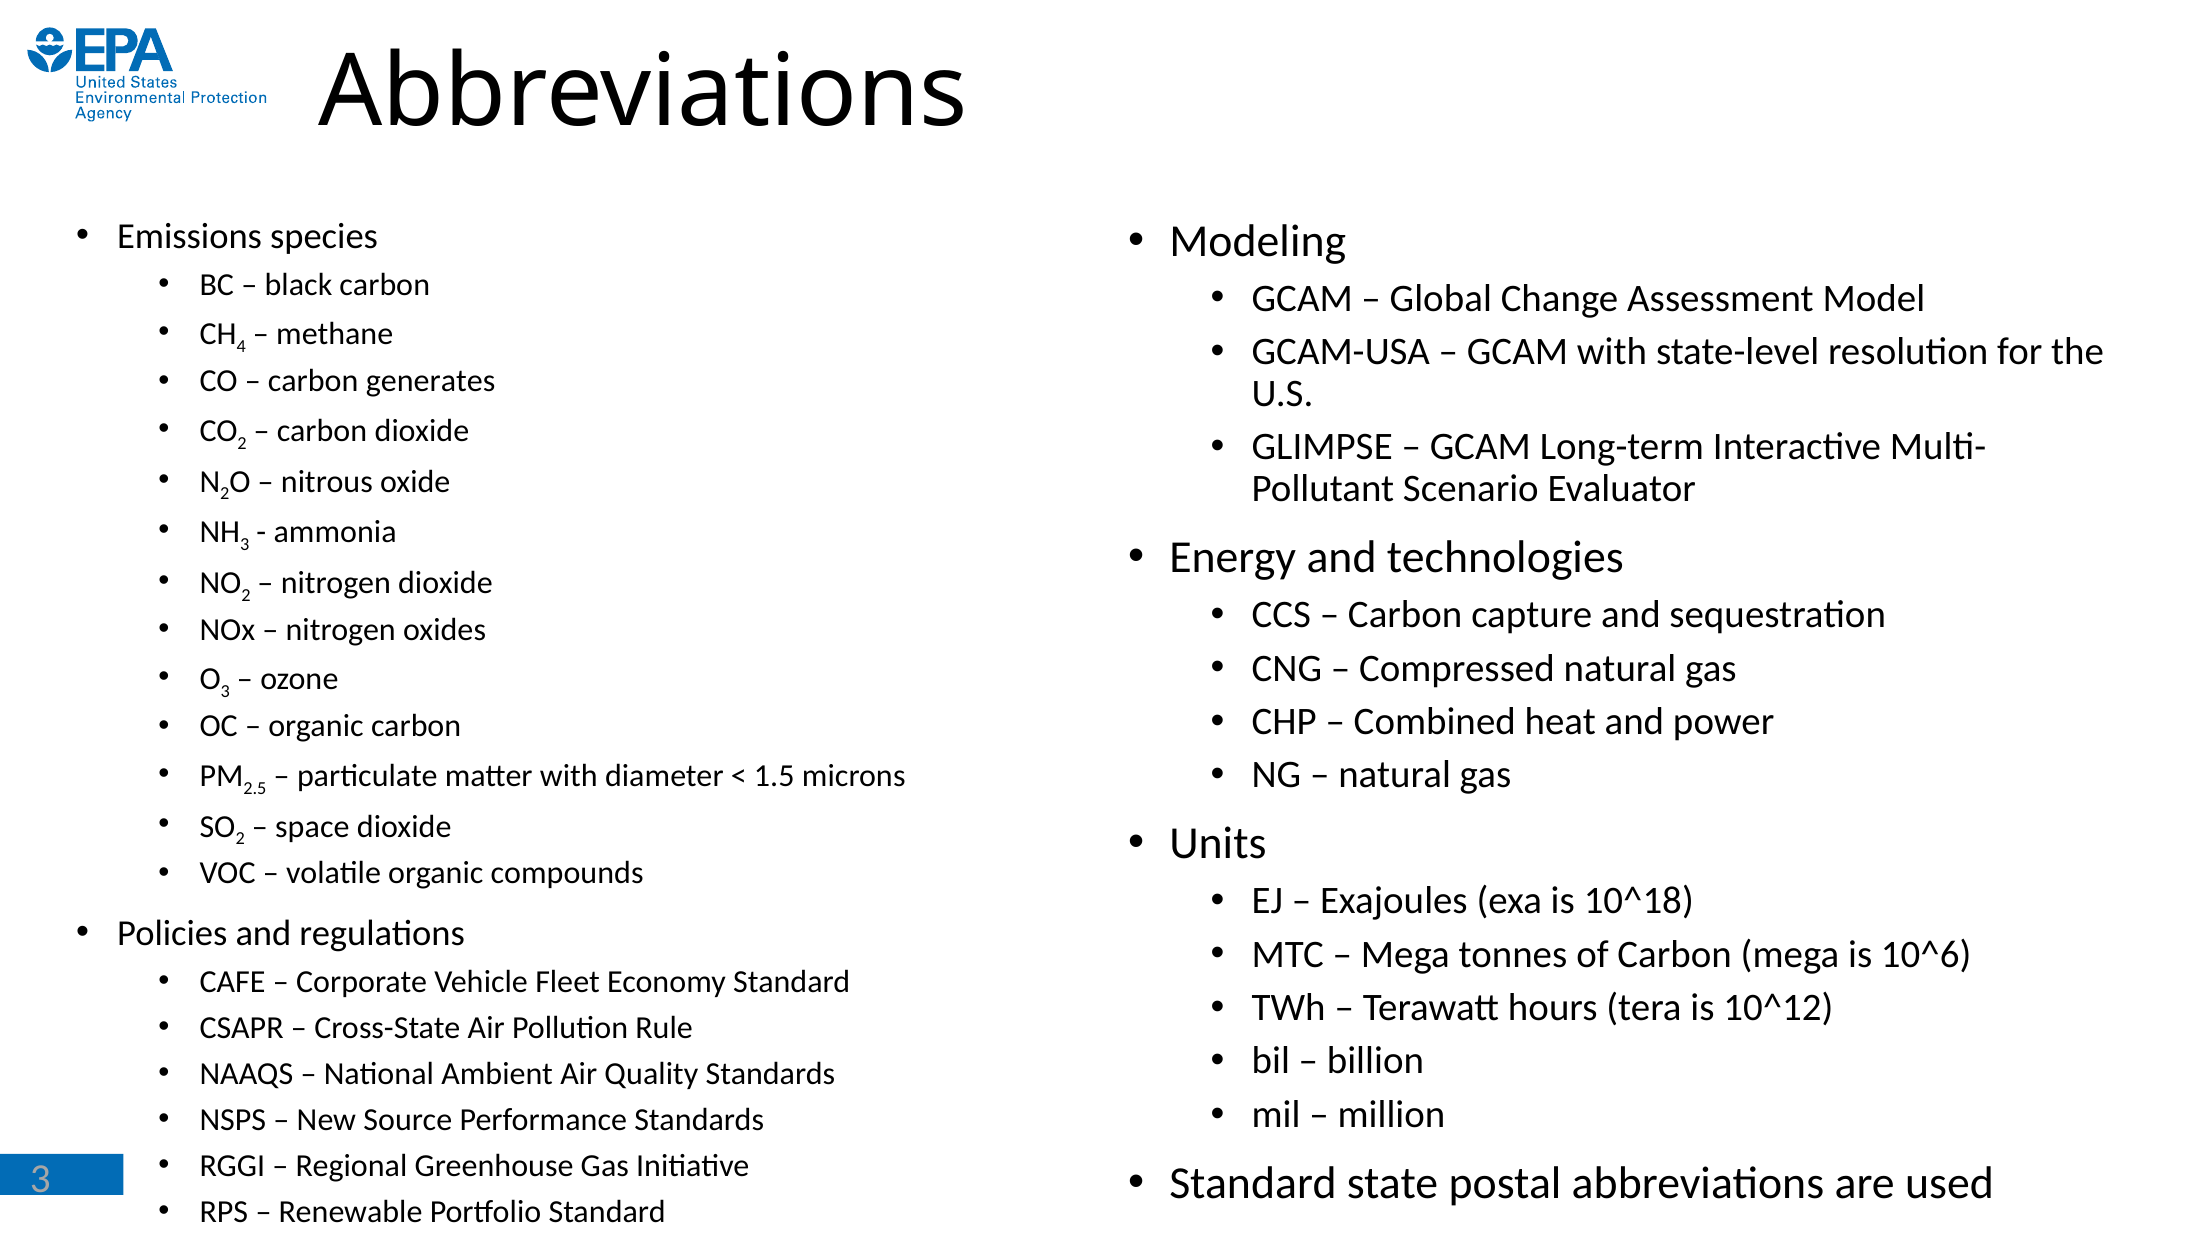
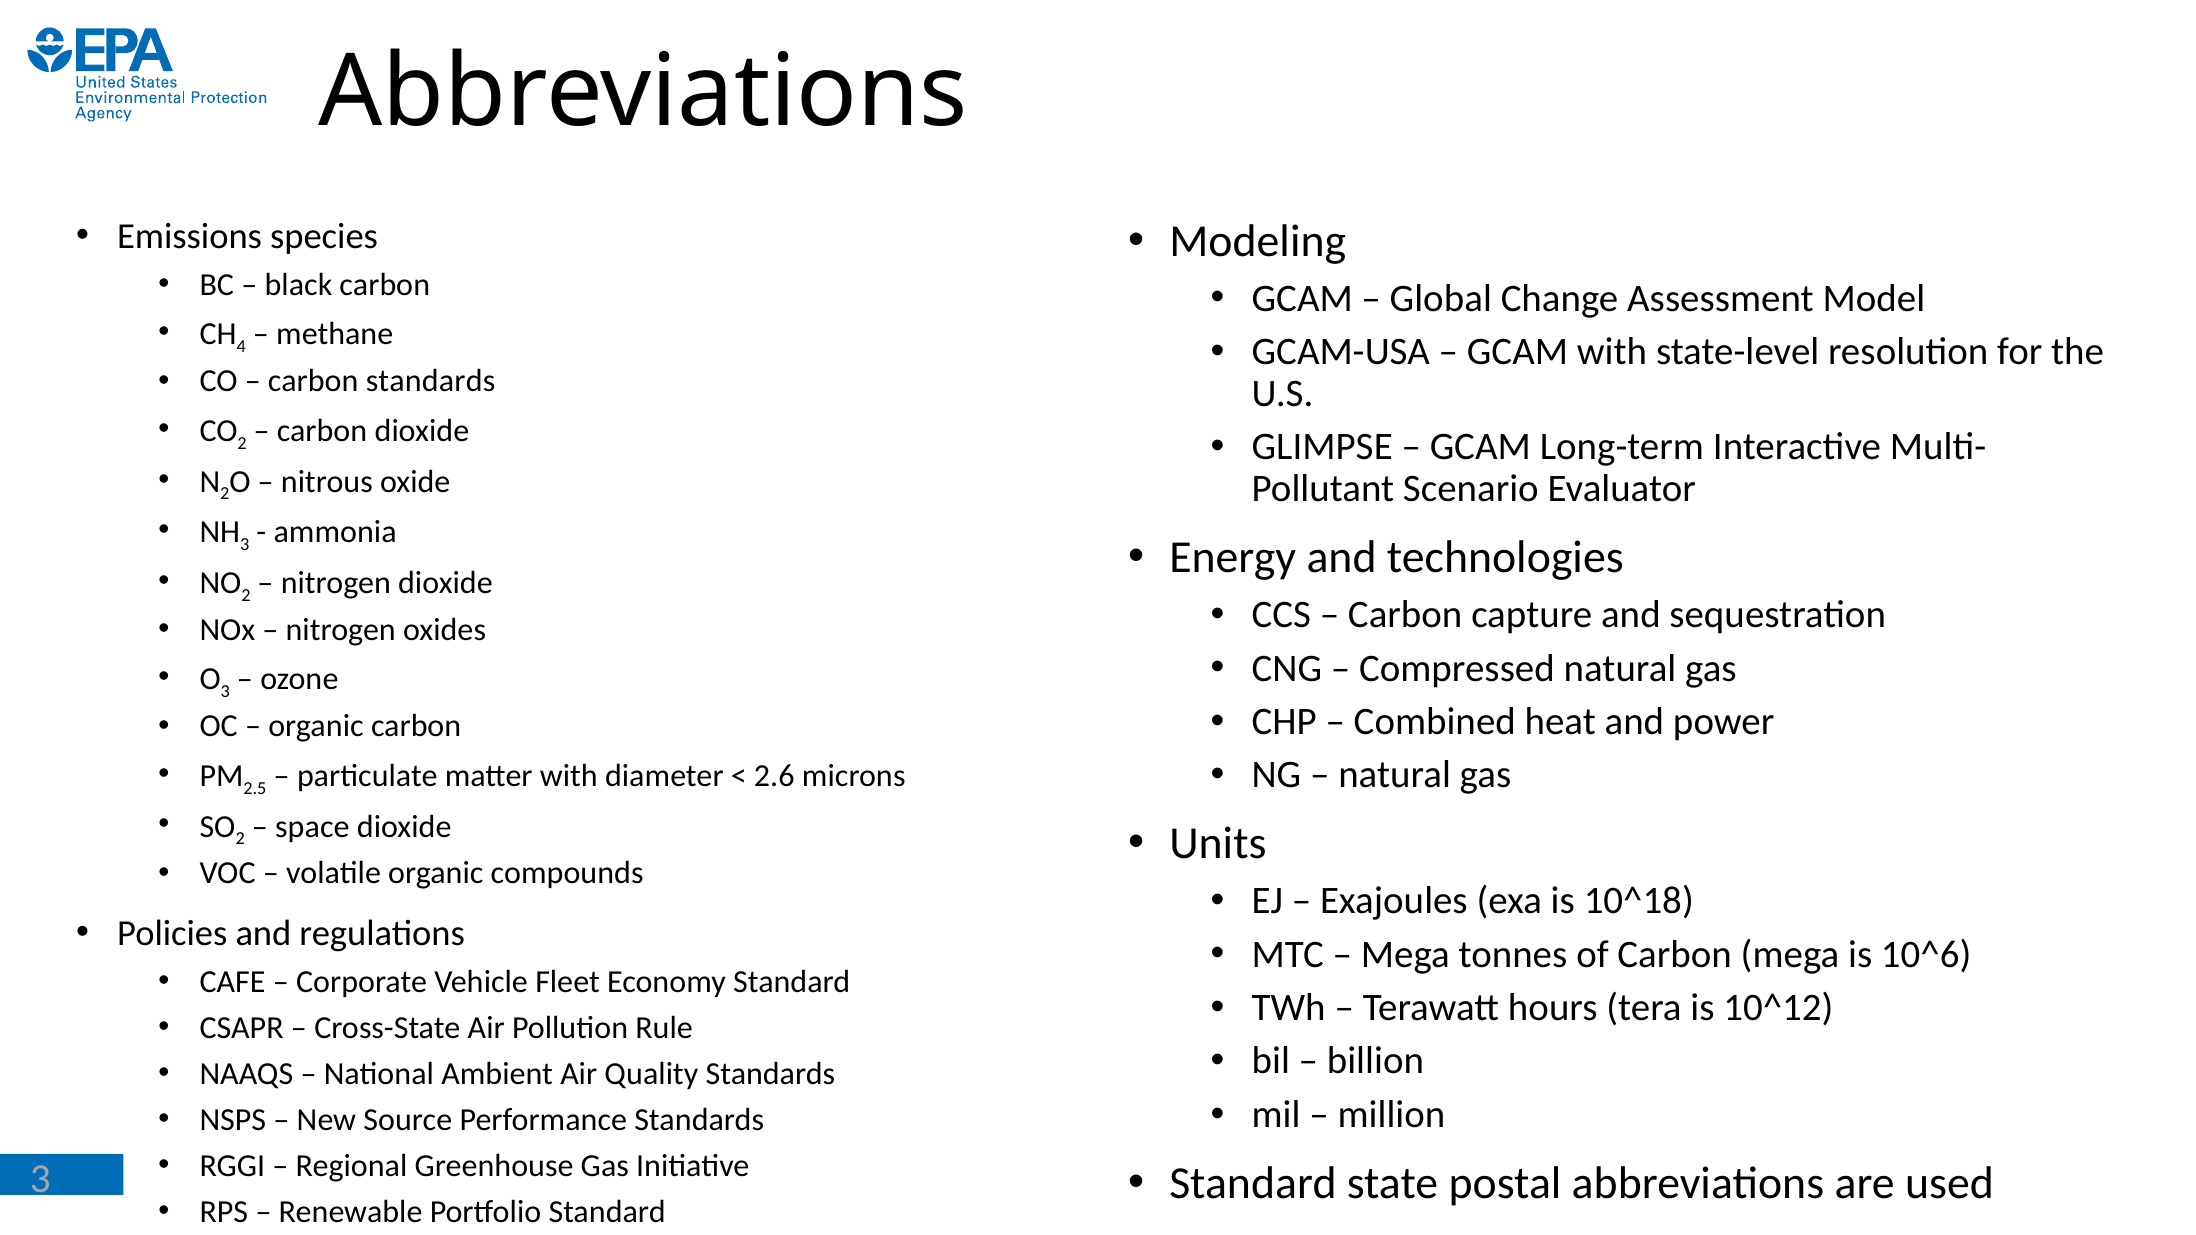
carbon generates: generates -> standards (431, 381)
1.5: 1.5 -> 2.6 (774, 776)
